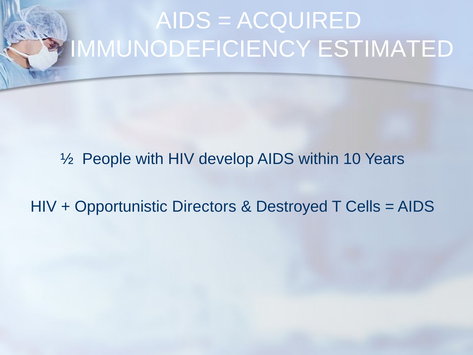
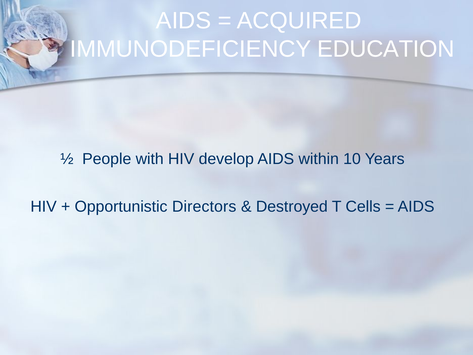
ESTIMATED: ESTIMATED -> EDUCATION (386, 49)
